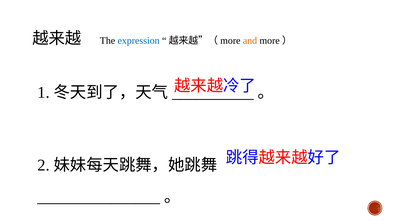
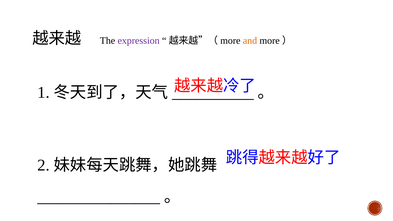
expression colour: blue -> purple (139, 41)
